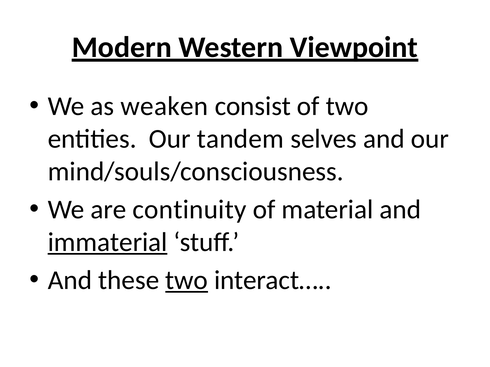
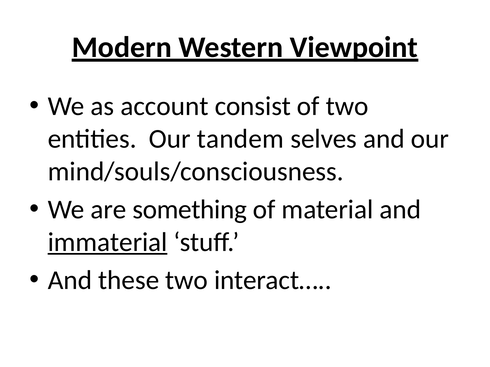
weaken: weaken -> account (164, 106)
continuity: continuity -> something (190, 210)
two underline: present -> none (187, 281)
